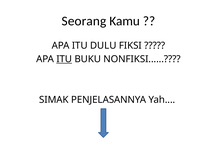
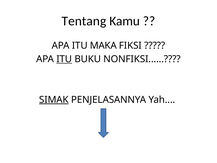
Seorang: Seorang -> Tentang (84, 21)
DULU: DULU -> MAKA (103, 46)
SIMAK underline: none -> present (54, 100)
